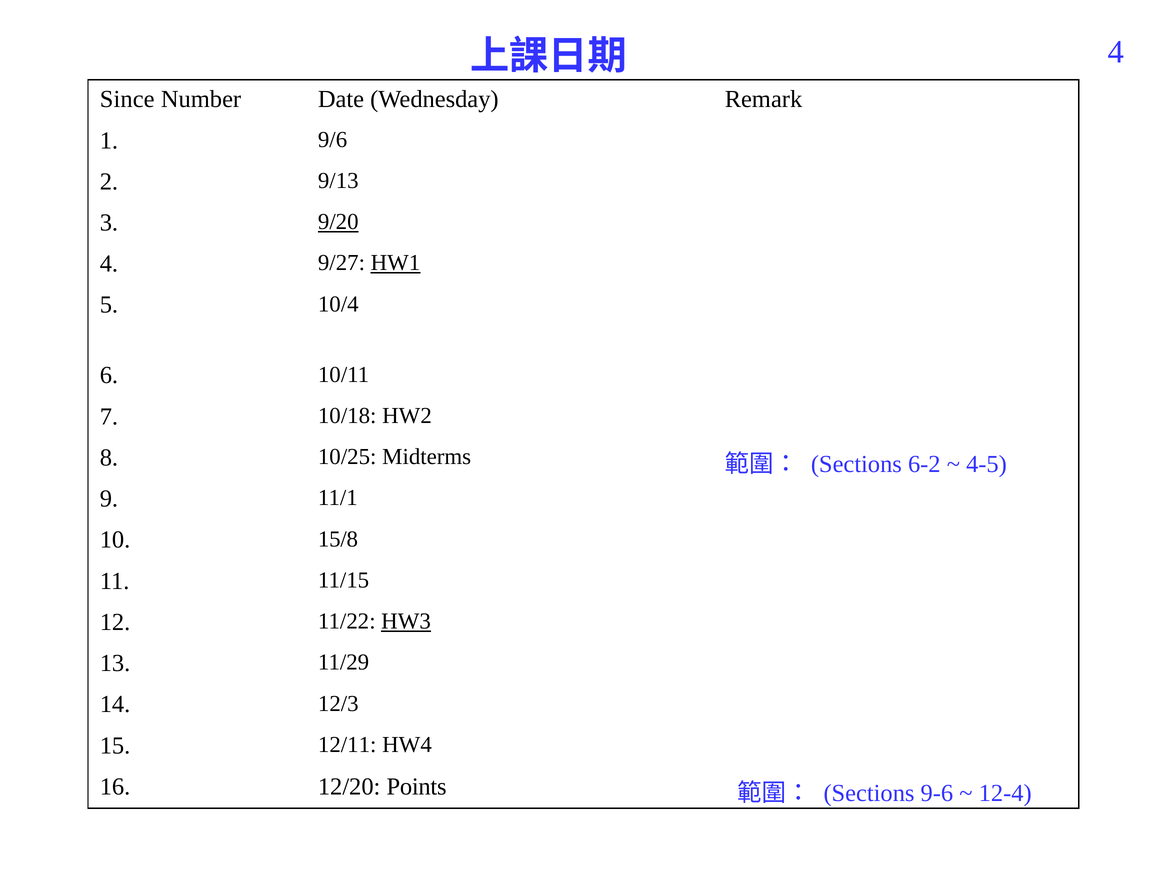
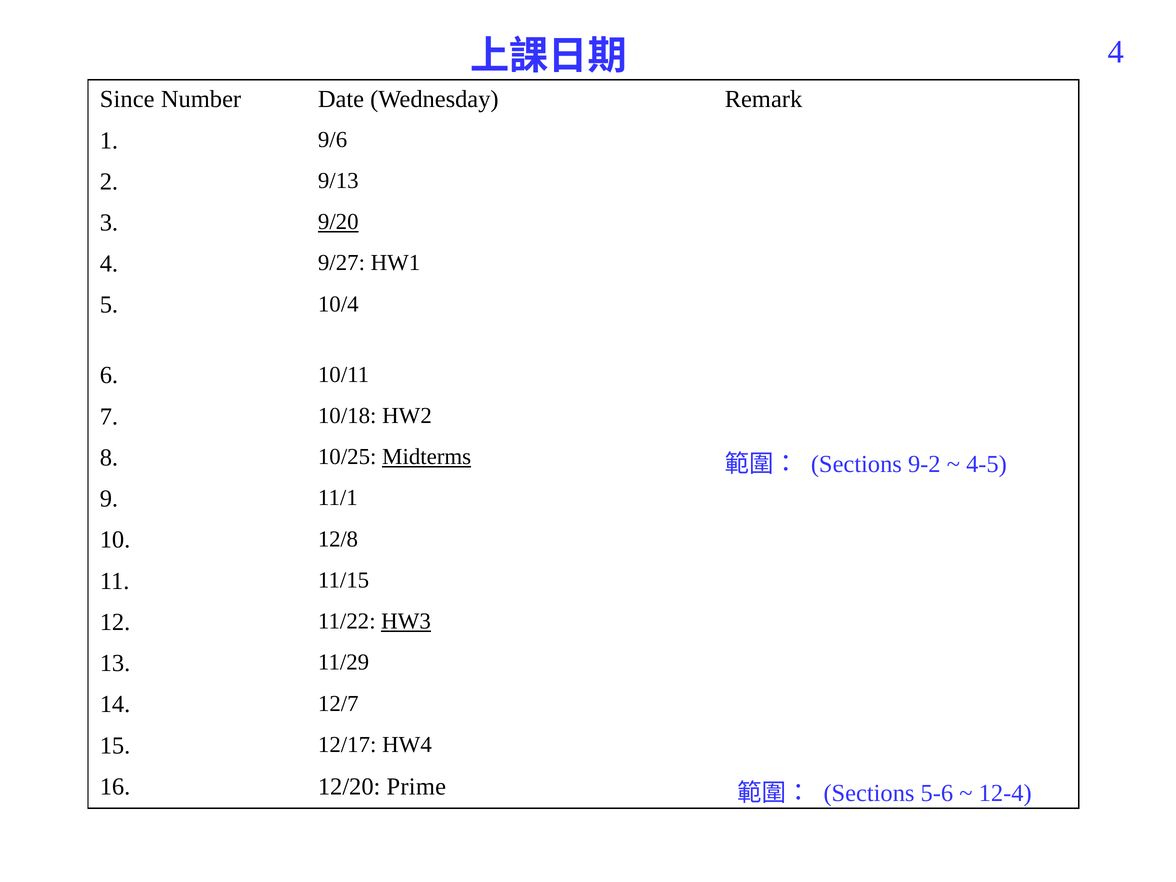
HW1 underline: present -> none (395, 263)
Midterms underline: none -> present (427, 457)
6-2: 6-2 -> 9-2 (924, 464)
15/8: 15/8 -> 12/8 (338, 539)
12/3: 12/3 -> 12/7 (338, 703)
12/11: 12/11 -> 12/17 (347, 745)
Points: Points -> Prime (416, 787)
9-6: 9-6 -> 5-6 (937, 793)
